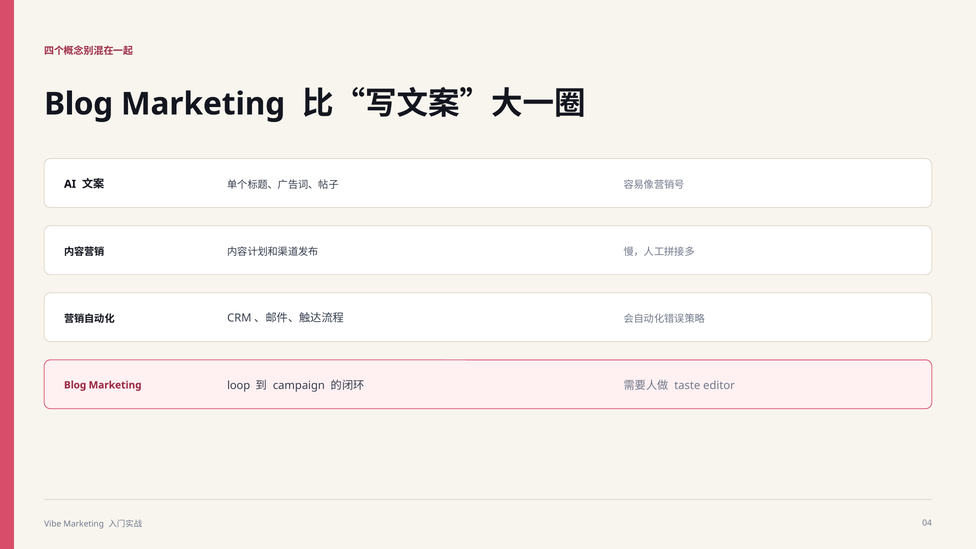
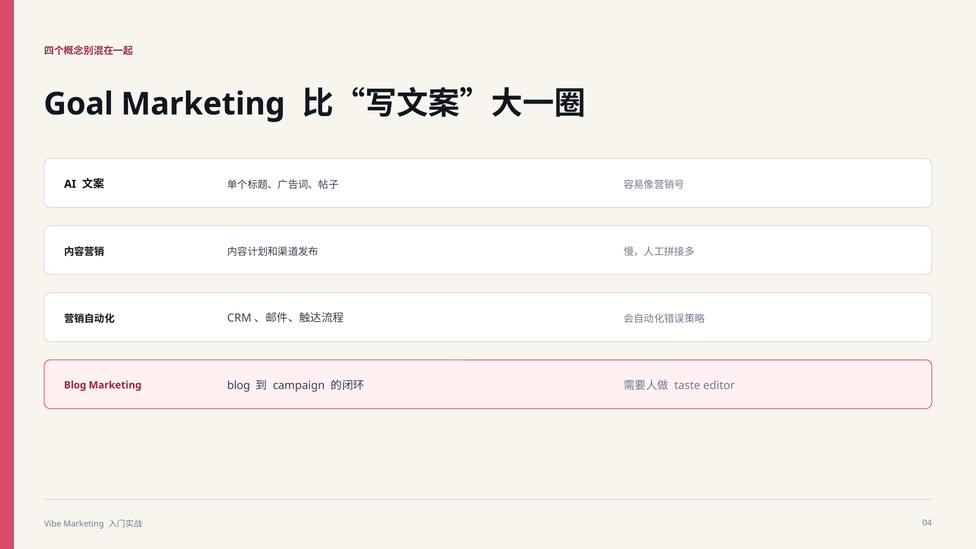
Blog: Blog -> Goal (79, 104)
Marketing loop: loop -> blog (239, 385)
